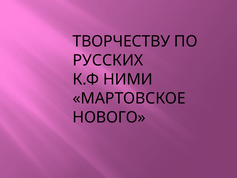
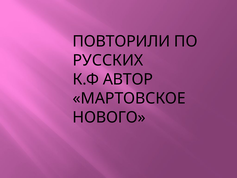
ТВОРЧЕСТВУ: ТВОРЧЕСТВУ -> ПОВТОРИЛИ (121, 41)
НИМИ: НИМИ -> АВТОР (128, 79)
